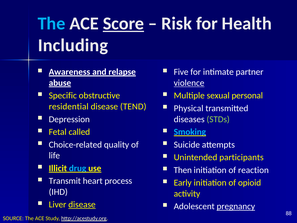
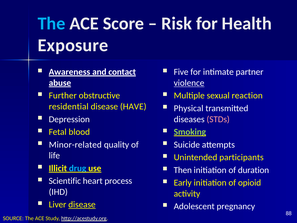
Score underline: present -> none (123, 24)
Including: Including -> Exposure (73, 45)
relapse: relapse -> contact (122, 72)
Specific: Specific -> Further (63, 95)
personal: personal -> reaction (247, 95)
TEND: TEND -> HAVE (133, 106)
STDs colour: light green -> pink (218, 119)
called: called -> blood (79, 132)
Smoking colour: light blue -> light green (190, 132)
Choice-related: Choice-related -> Minor-related (75, 144)
reaction: reaction -> duration (254, 170)
Transmit: Transmit -> Scientific (65, 181)
pregnancy underline: present -> none (236, 206)
